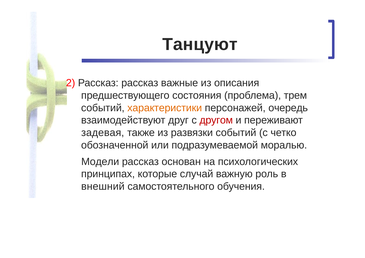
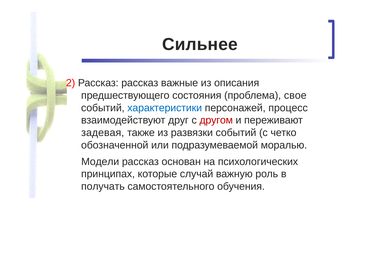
Танцуют: Танцуют -> Сильнее (200, 44)
трем: трем -> свое (295, 95)
характеристики colour: orange -> blue (165, 108)
очередь: очередь -> процесс (288, 108)
внешний: внешний -> получать (103, 186)
